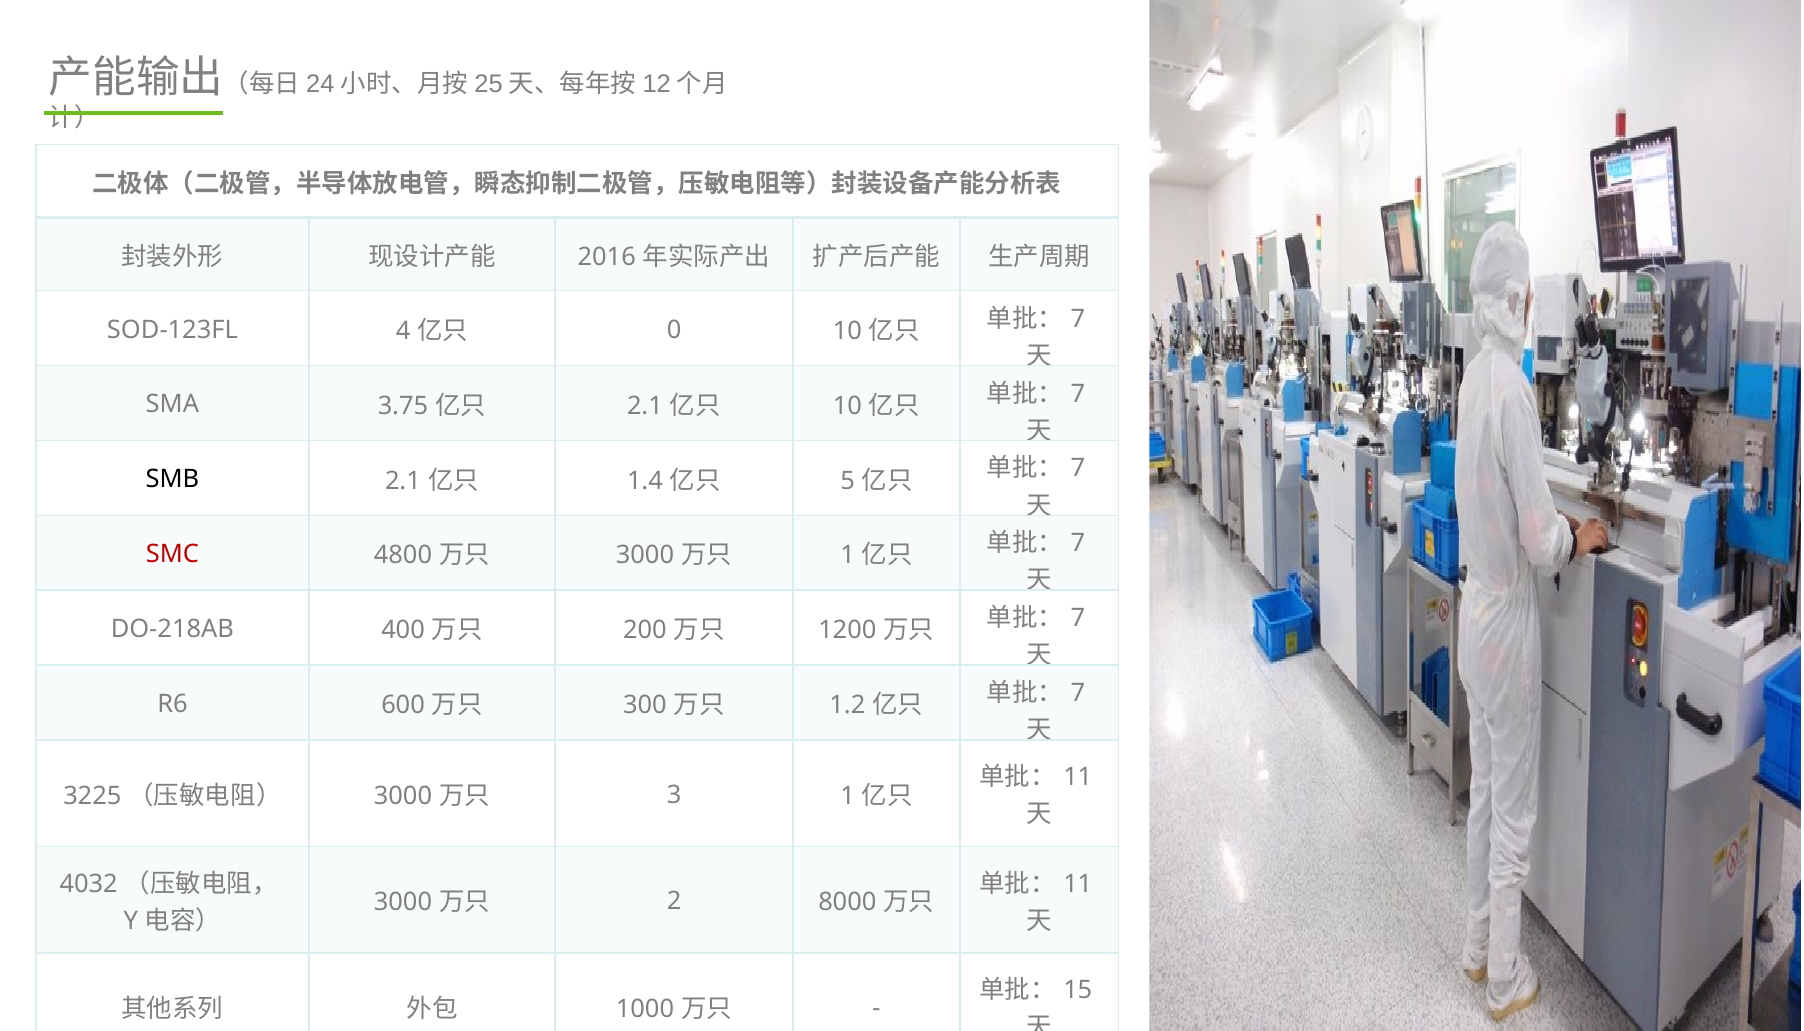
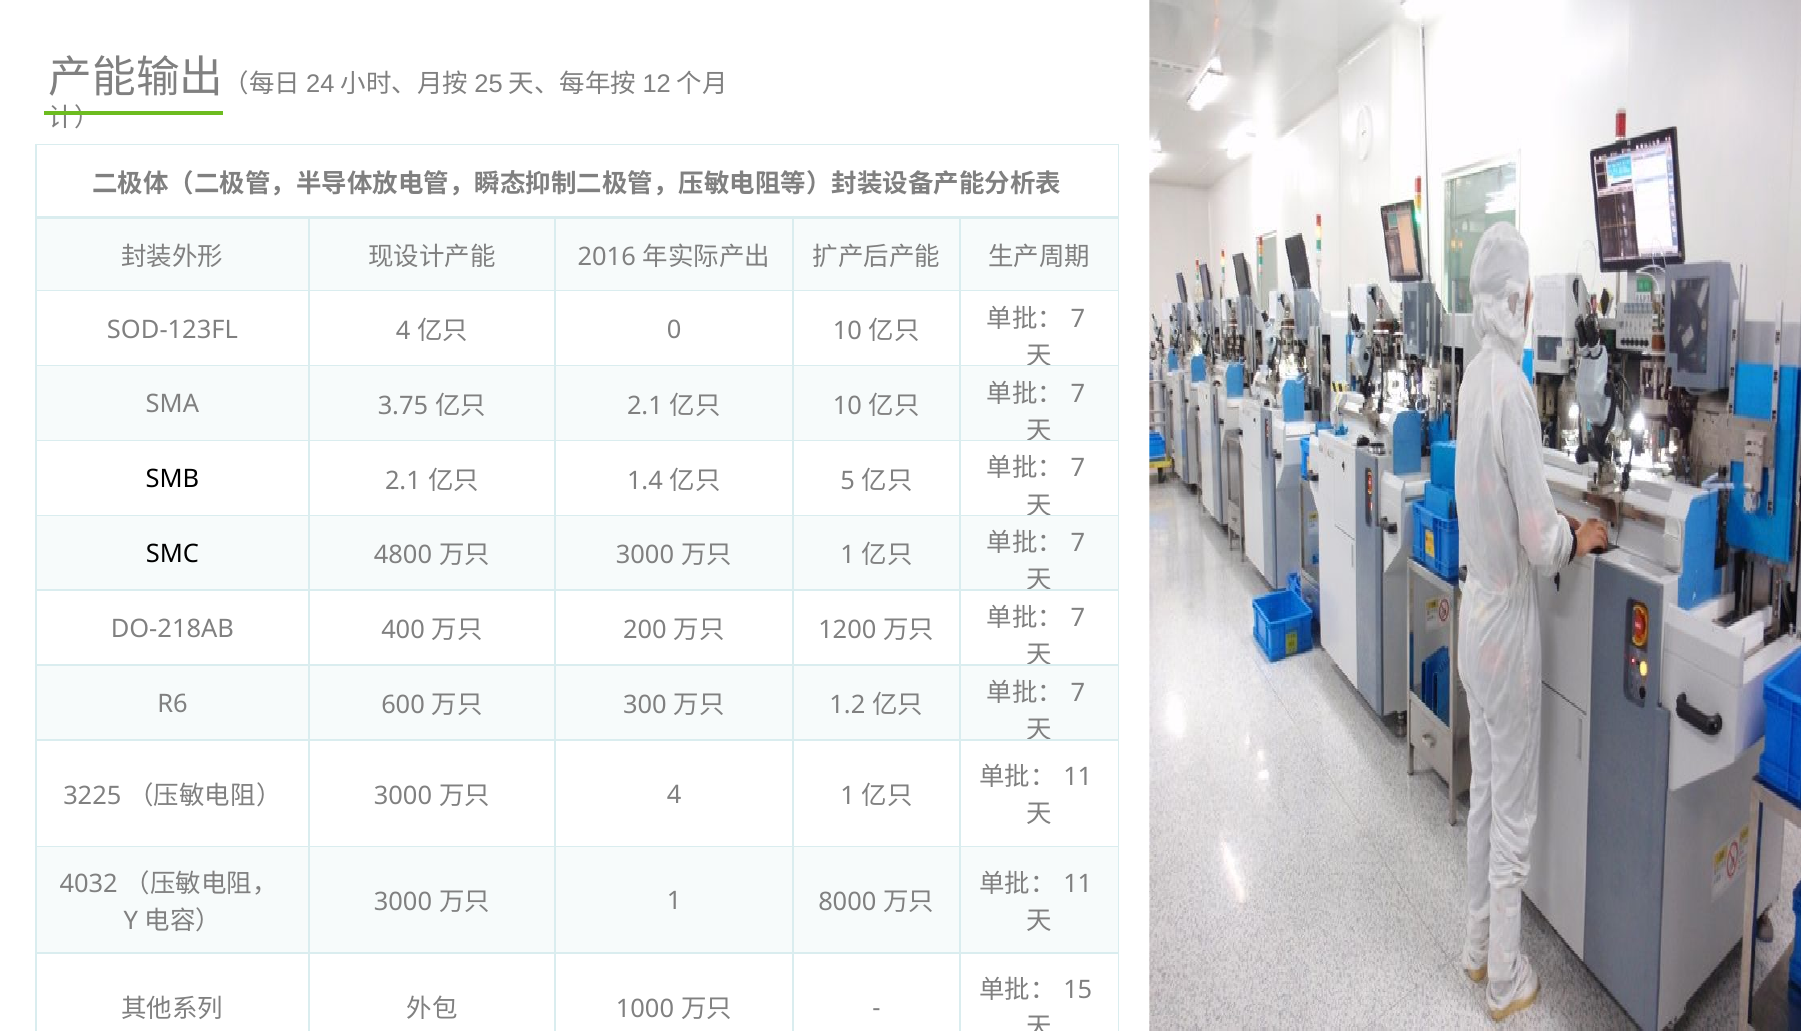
SMC colour: red -> black (172, 554)
3: 3 -> 4 (674, 795)
2: 2 -> 1 (674, 901)
